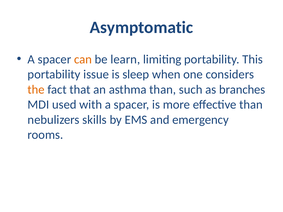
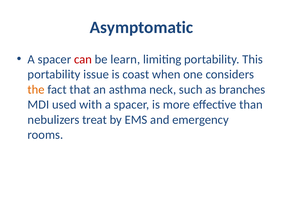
can colour: orange -> red (83, 59)
sleep: sleep -> coast (136, 74)
asthma than: than -> neck (163, 90)
skills: skills -> treat (95, 120)
